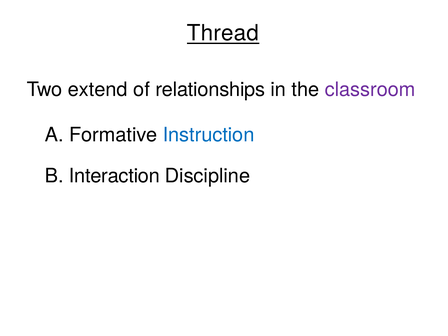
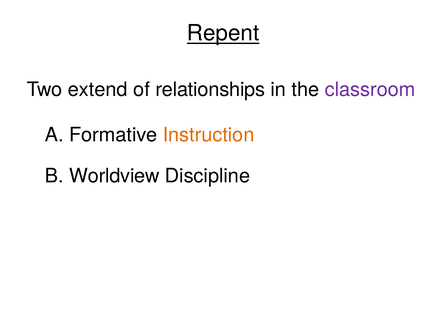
Thread: Thread -> Repent (223, 33)
Instruction colour: blue -> orange (209, 135)
Interaction: Interaction -> Worldview (114, 176)
